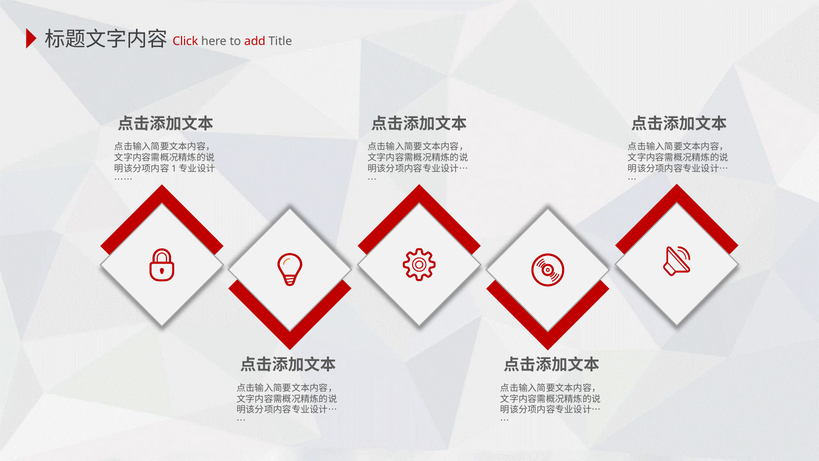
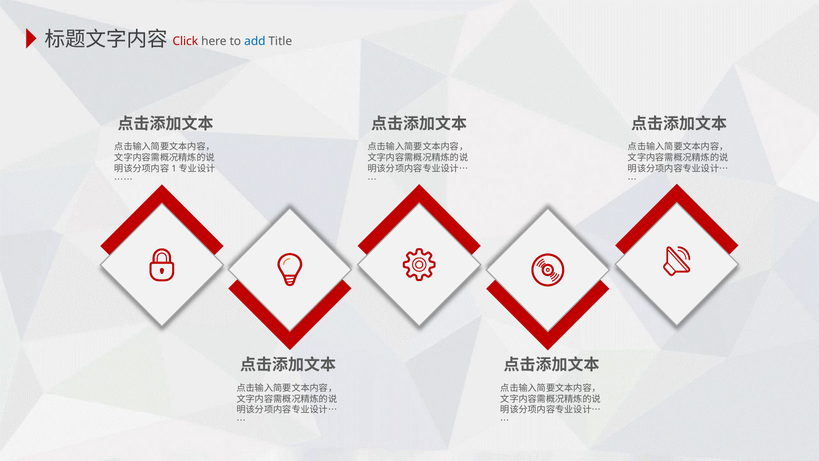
add colour: red -> blue (255, 41)
